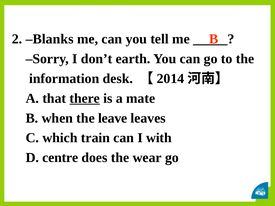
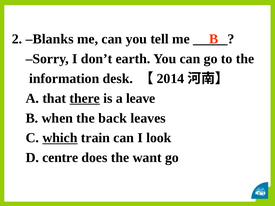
mate: mate -> leave (141, 98)
leave: leave -> back (113, 118)
which underline: none -> present (60, 138)
with: with -> look (159, 138)
wear: wear -> want (147, 158)
